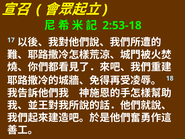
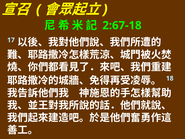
2:53-18: 2:53-18 -> 2:67-18 (122, 25)
